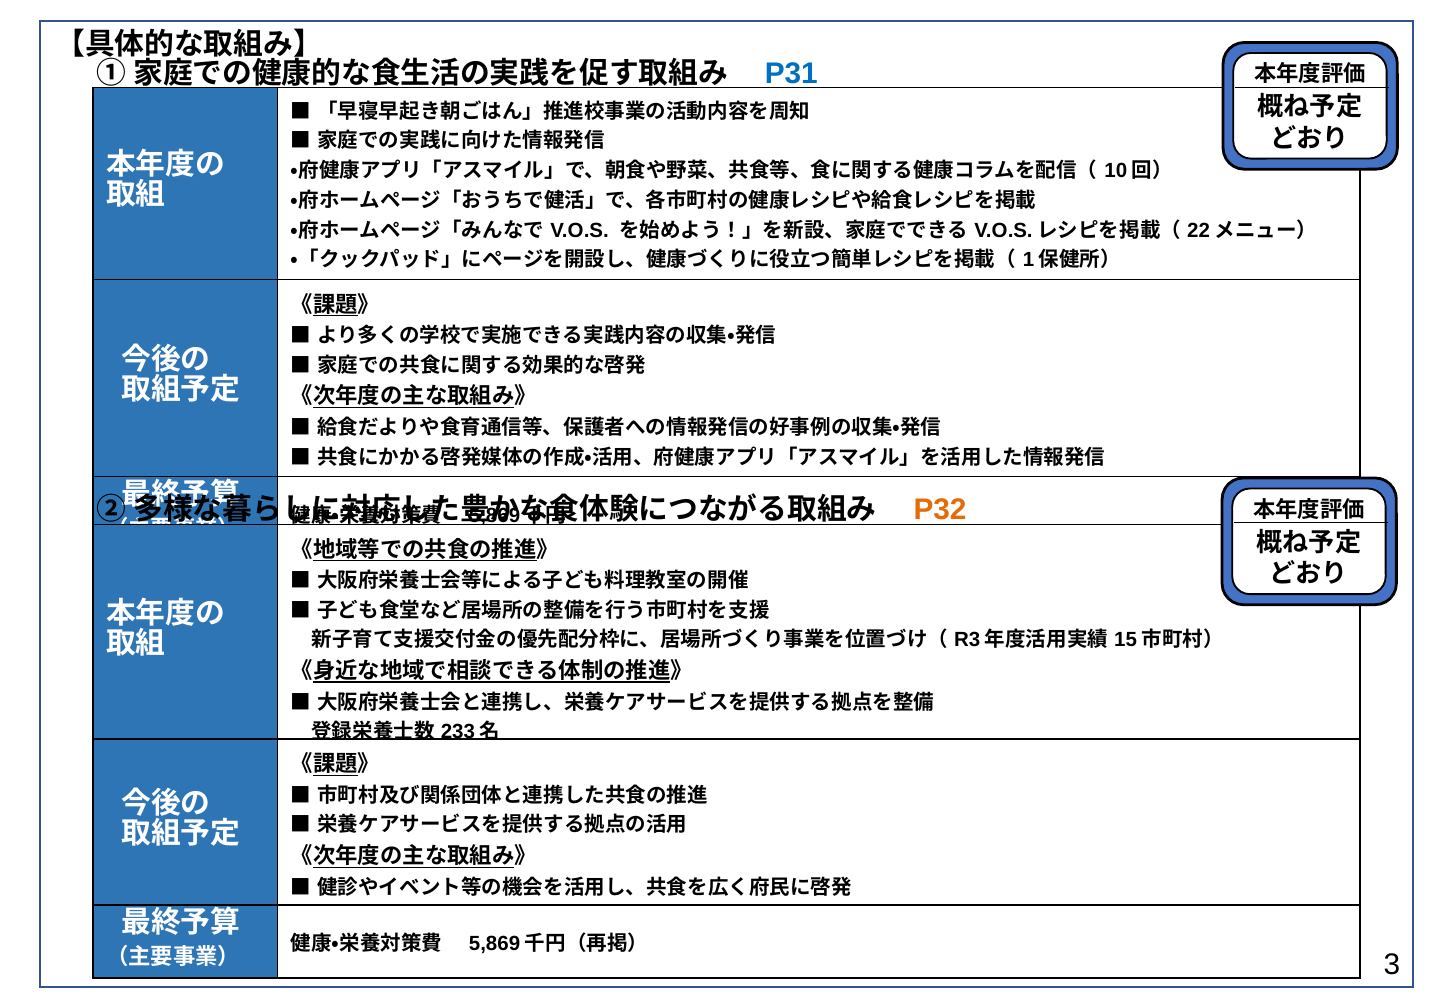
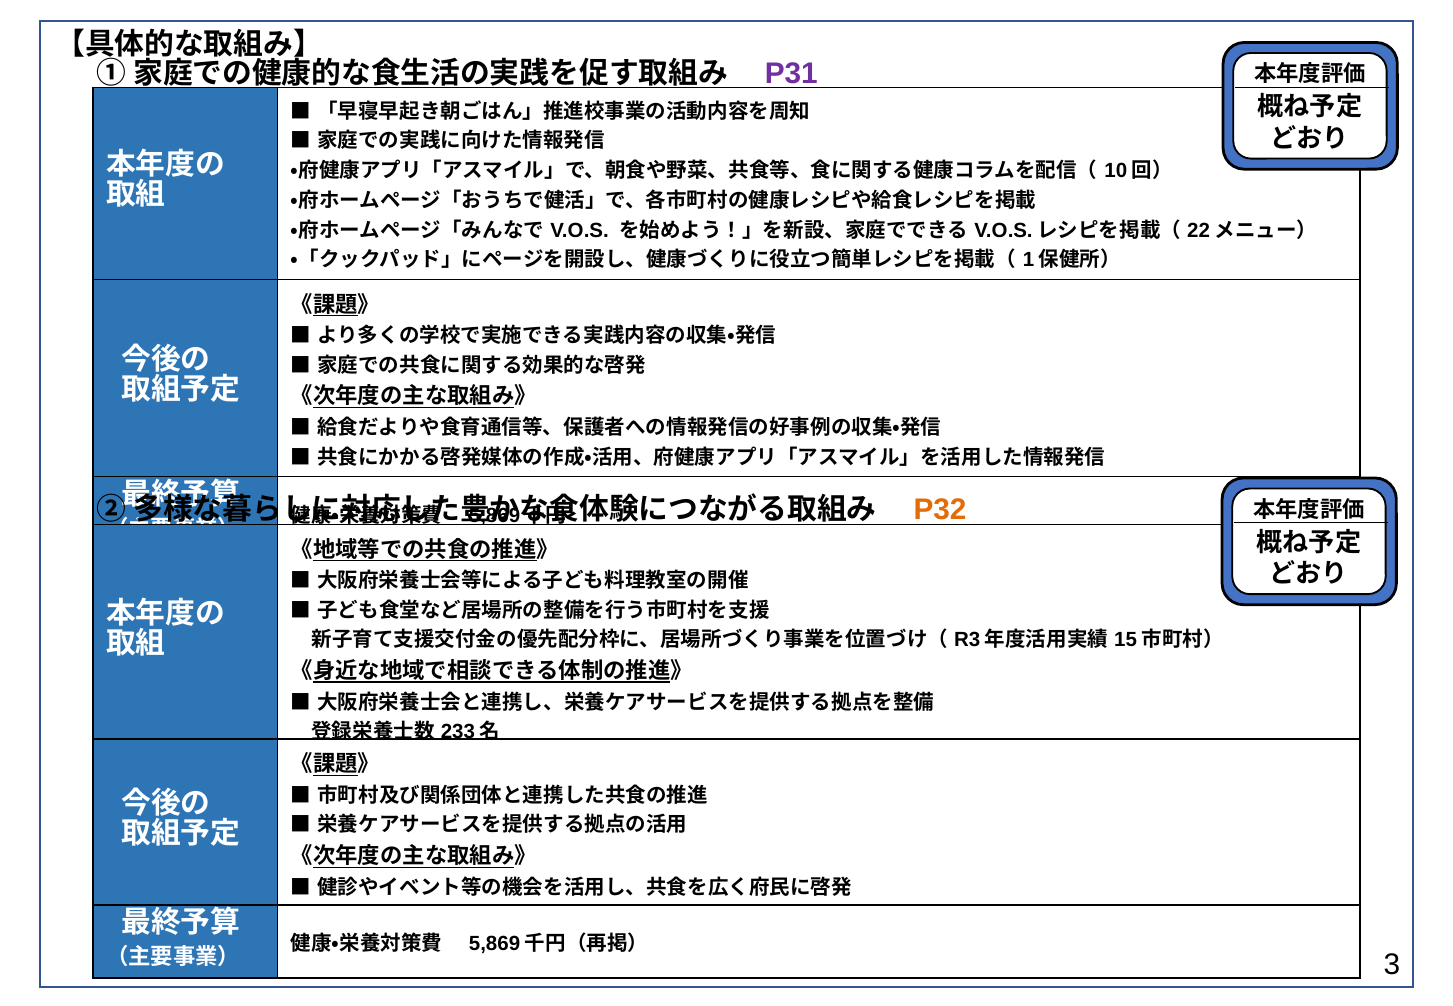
P31 colour: blue -> purple (791, 74)
